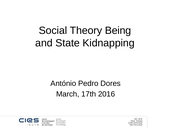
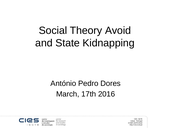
Being: Being -> Avoid (118, 30)
